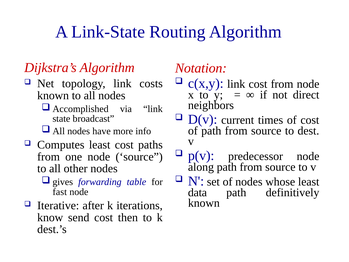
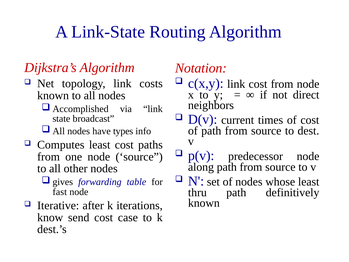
more: more -> types (123, 131)
data: data -> thru (197, 192)
then: then -> case (128, 217)
